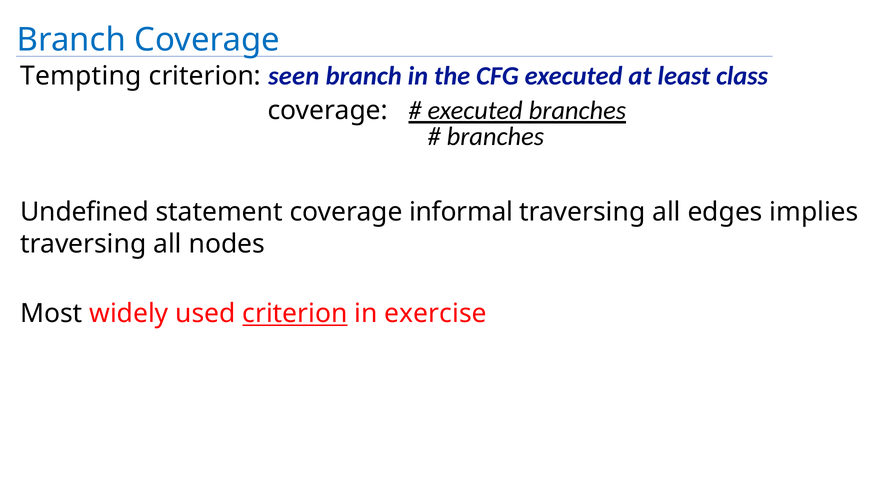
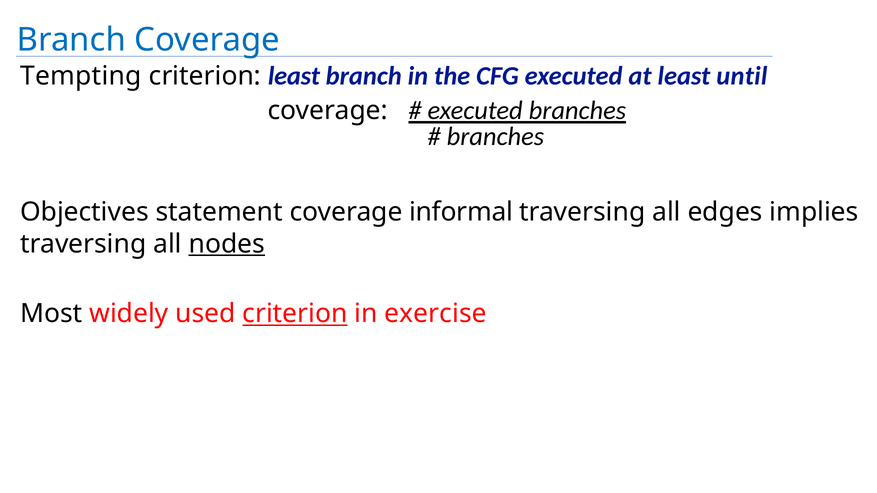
criterion seen: seen -> least (294, 76)
class: class -> until (742, 76)
Undefined: Undefined -> Objectives (85, 212)
nodes underline: none -> present (227, 244)
